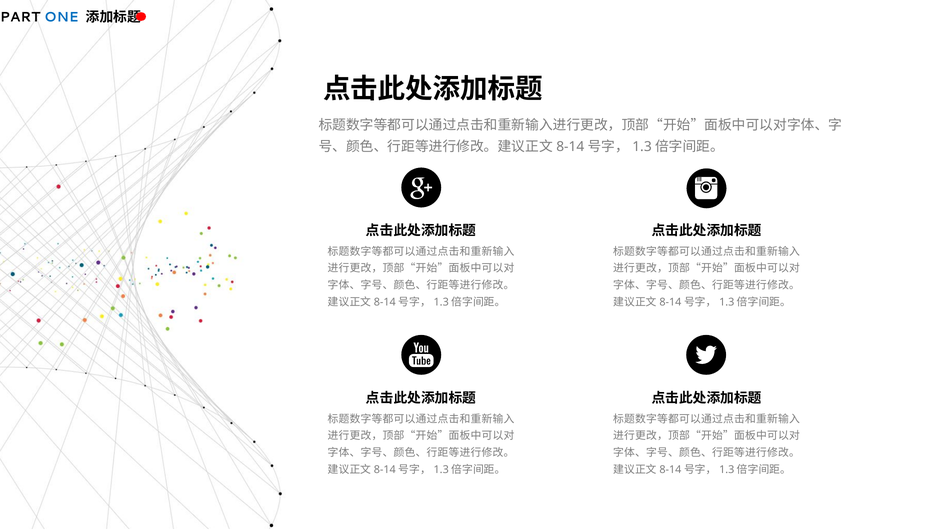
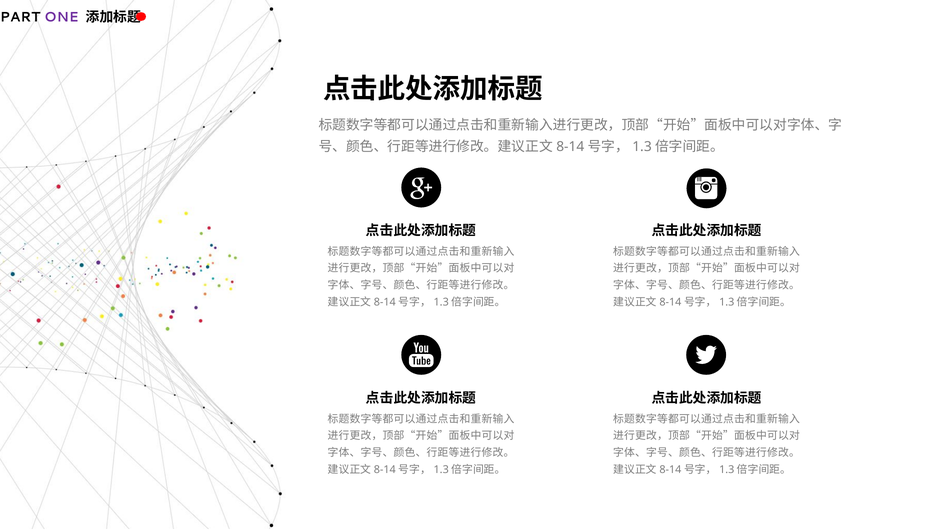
ONE colour: blue -> purple (61, 17)
